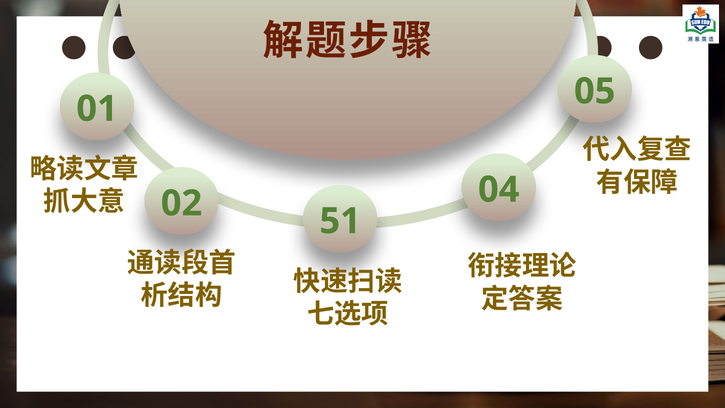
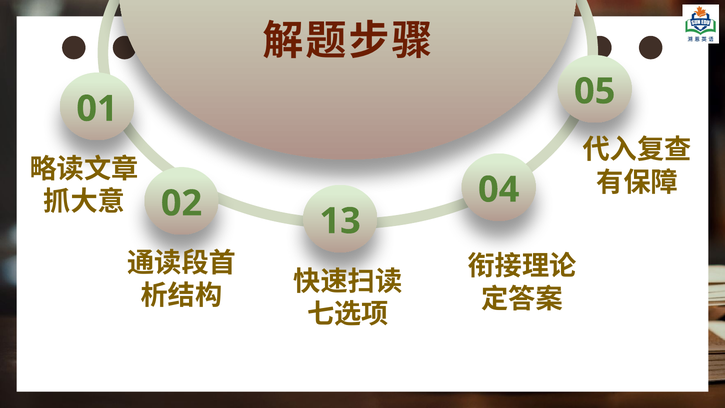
51: 51 -> 13 (340, 221)
